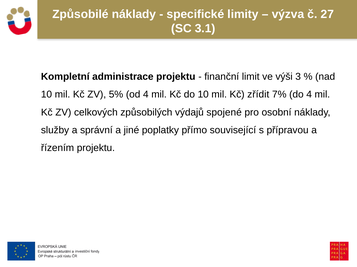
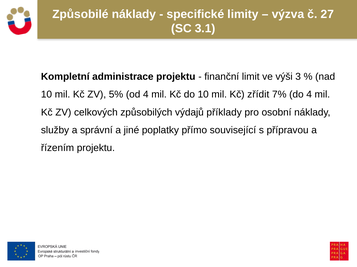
spojené: spojené -> příklady (224, 113)
